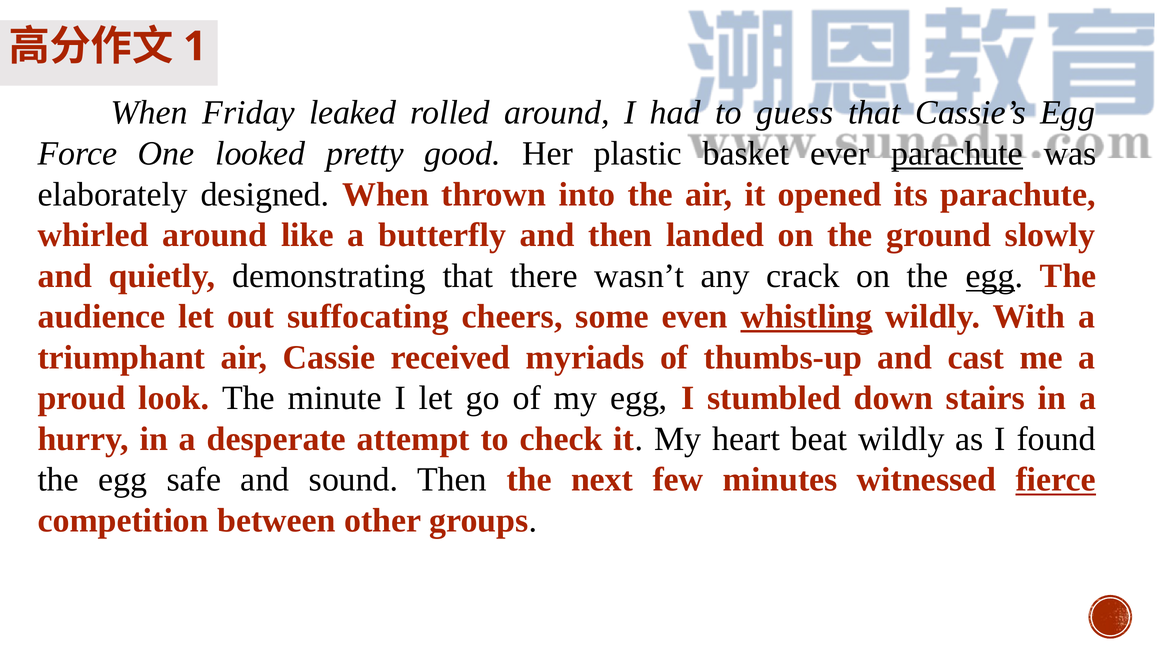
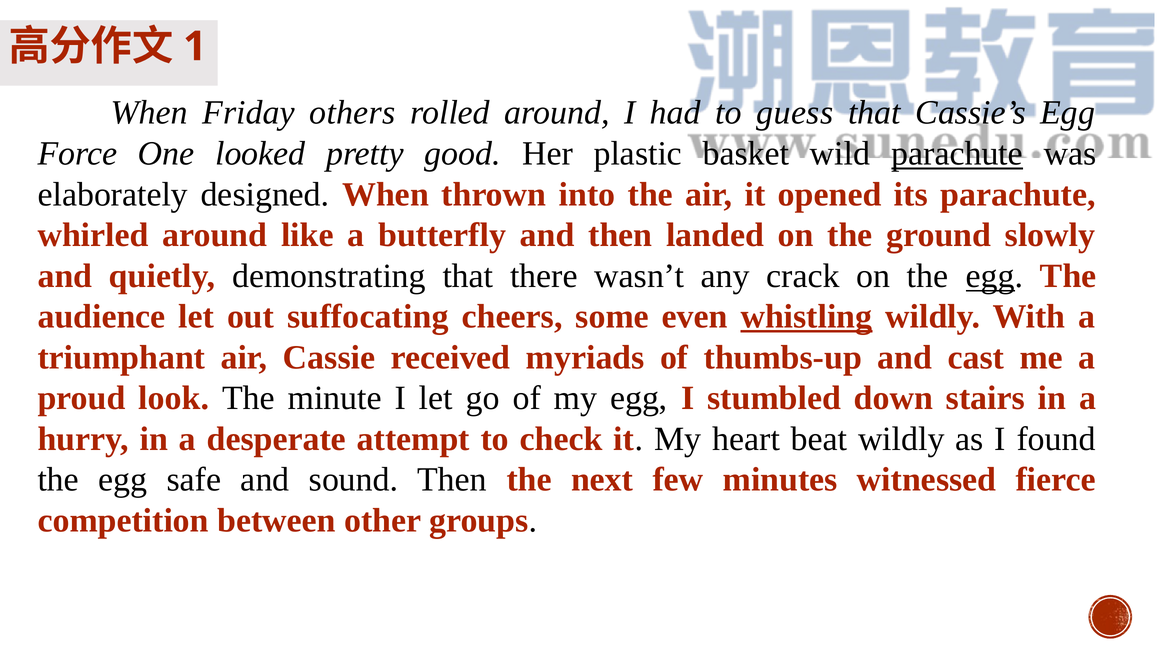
leaked: leaked -> others (352, 113)
ever: ever -> wild (840, 153)
fierce underline: present -> none (1056, 480)
